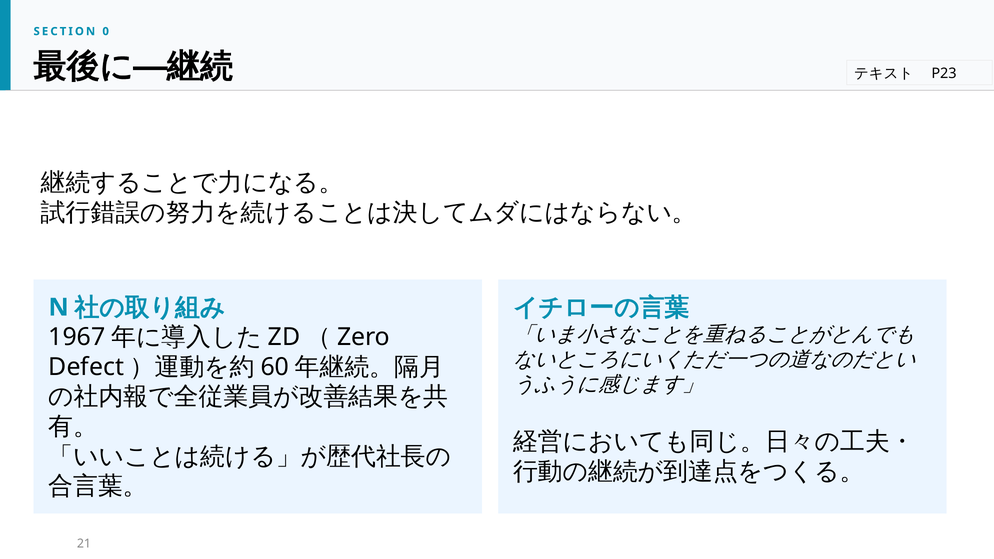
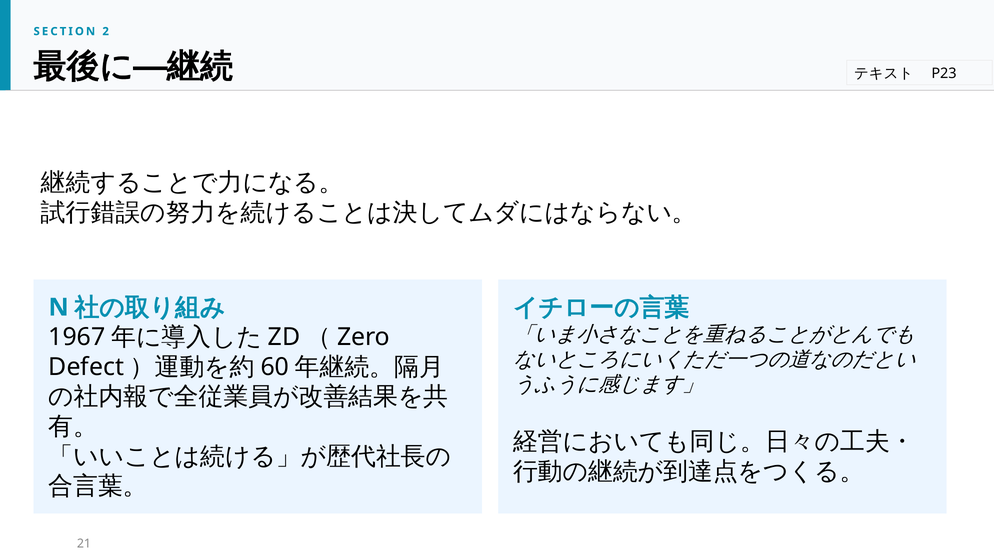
0: 0 -> 2 (106, 31)
